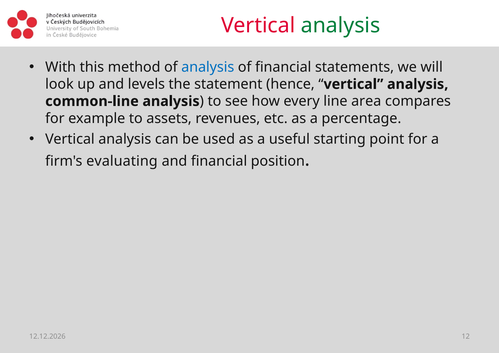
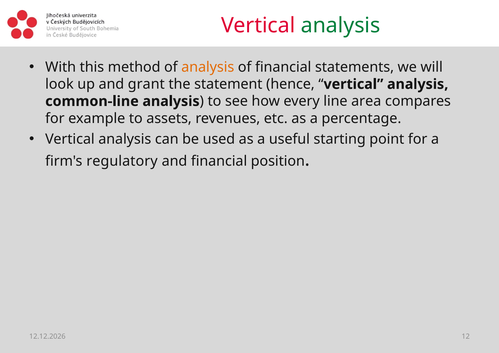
analysis colour: blue -> orange (208, 67)
levels: levels -> grant (146, 84)
evaluating: evaluating -> regulatory (122, 161)
